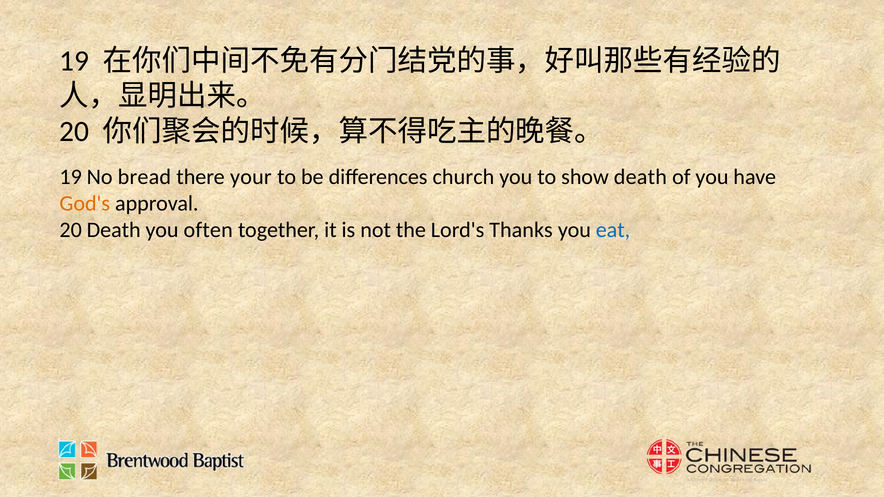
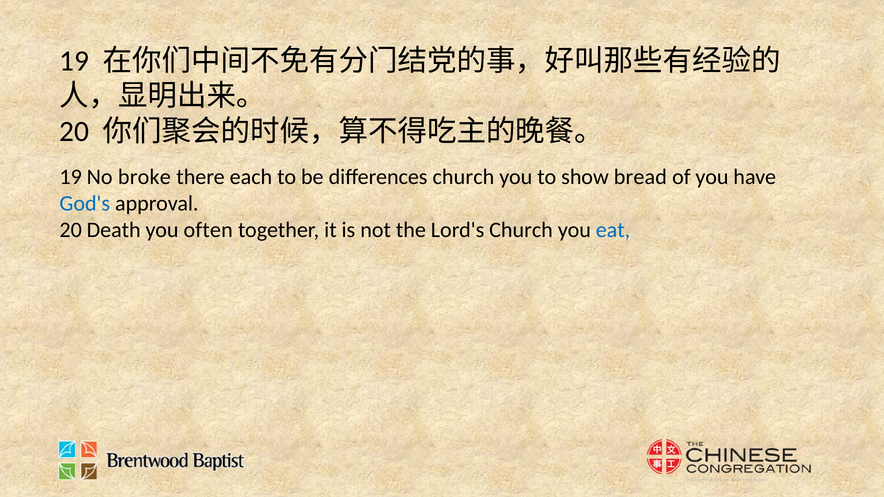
bread: bread -> broke (144, 177)
your: your -> each (251, 177)
show death: death -> bread (640, 177)
God's colour: orange -> blue (85, 203)
Lord's Thanks: Thanks -> Church (521, 230)
